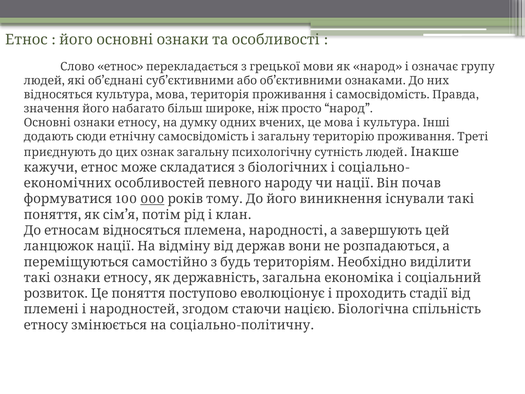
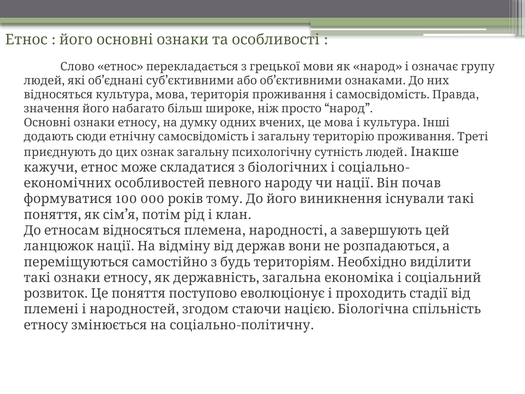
000 underline: present -> none (152, 199)
